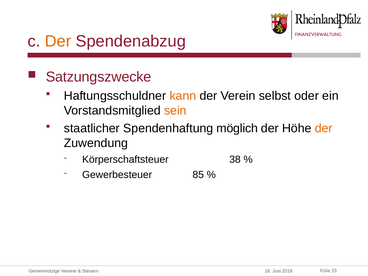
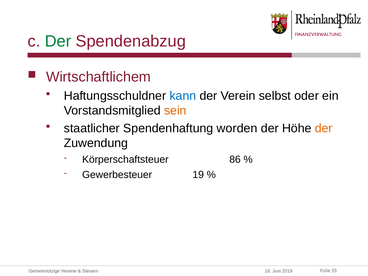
Der colour: orange -> green (58, 41)
Satzungszwecke: Satzungszwecke -> Wirtschaftlichem (98, 77)
kann colour: orange -> blue (183, 96)
möglich: möglich -> worden (237, 128)
38: 38 -> 86 (235, 159)
85: 85 -> 19 (198, 175)
